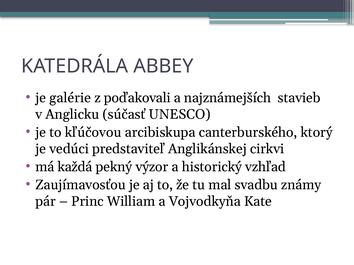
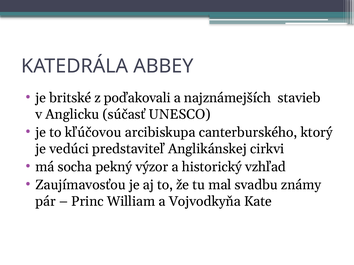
galérie: galérie -> britské (70, 98)
každá: každá -> socha (75, 167)
